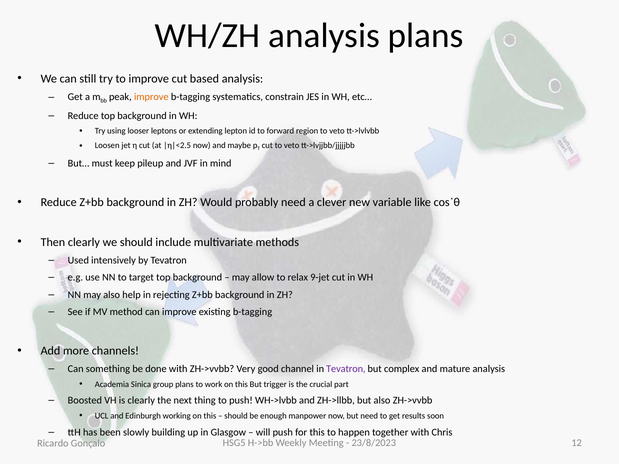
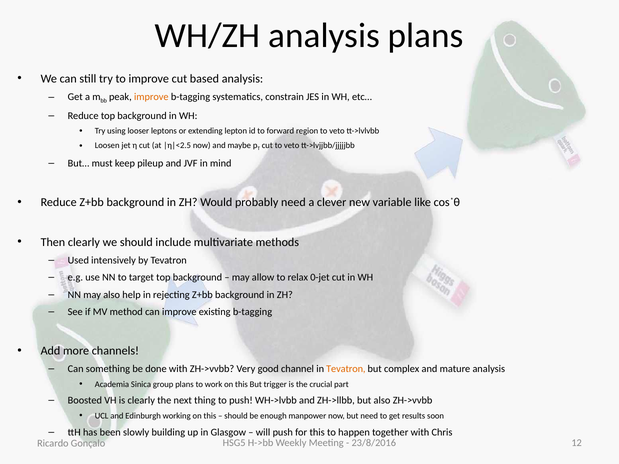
9-jet: 9-jet -> 0-jet (320, 278)
Tevatron colour: purple -> orange (346, 369)
23/8/2023: 23/8/2023 -> 23/8/2016 (374, 443)
